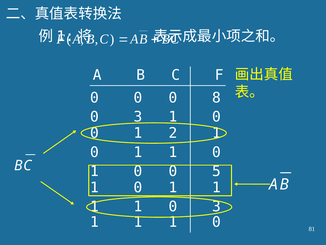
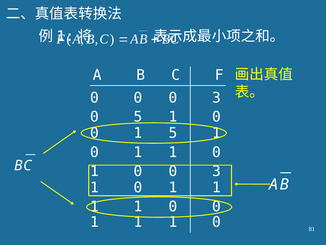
0 0 0 8: 8 -> 3 (217, 98)
3: 3 -> 5 (138, 117)
1 2: 2 -> 5 (173, 133)
1 0 0 5: 5 -> 3 (217, 171)
1 1 0 3: 3 -> 0 (217, 206)
